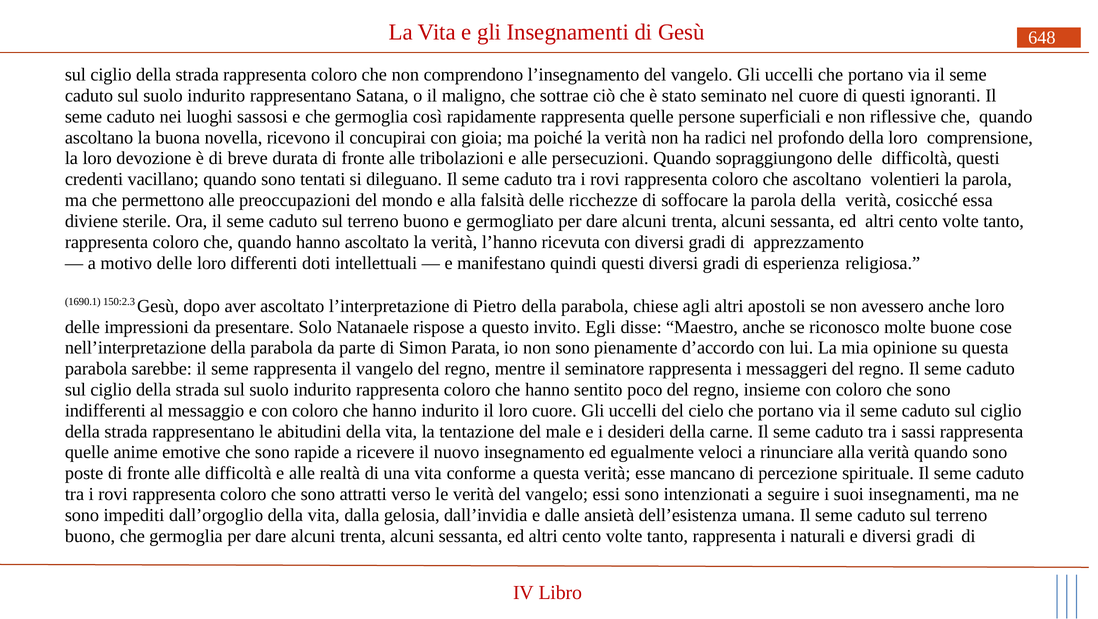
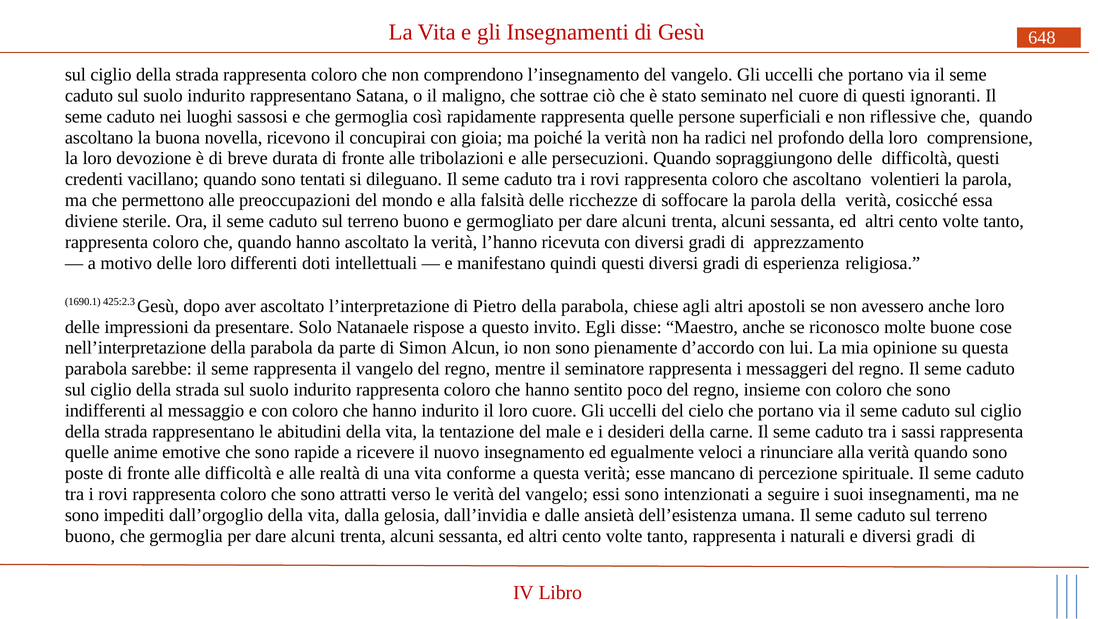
150:2.3: 150:2.3 -> 425:2.3 (119, 301)
Parata: Parata -> Alcun (475, 348)
